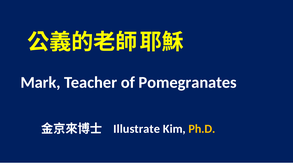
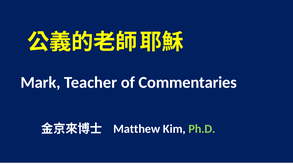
Pomegranates: Pomegranates -> Commentaries (188, 82)
Illustrate: Illustrate -> Matthew (137, 129)
Ph.D colour: yellow -> light green (202, 129)
